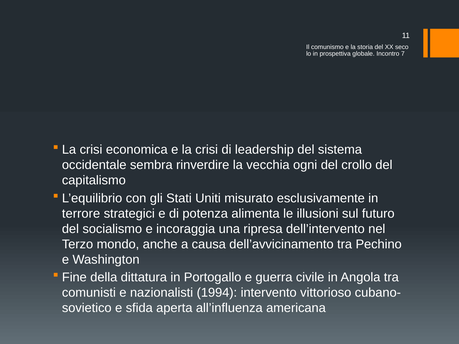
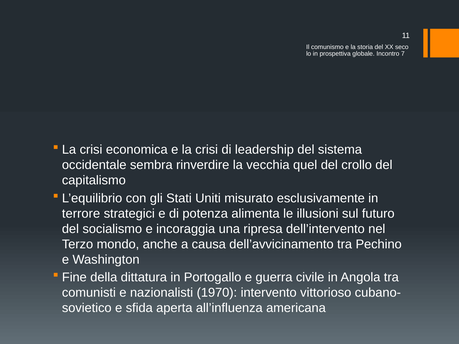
ogni: ogni -> quel (305, 165)
1994: 1994 -> 1970 (217, 293)
